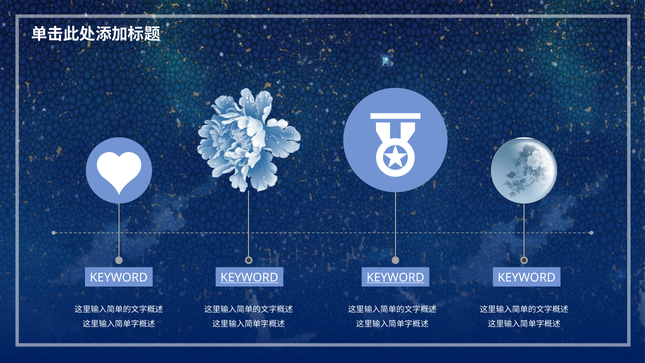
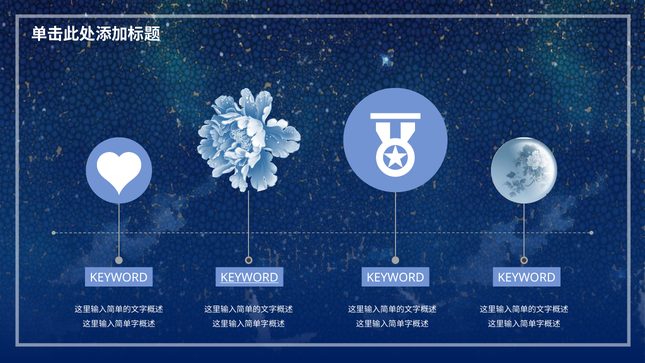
KEYWORD underline: present -> none (395, 278)
